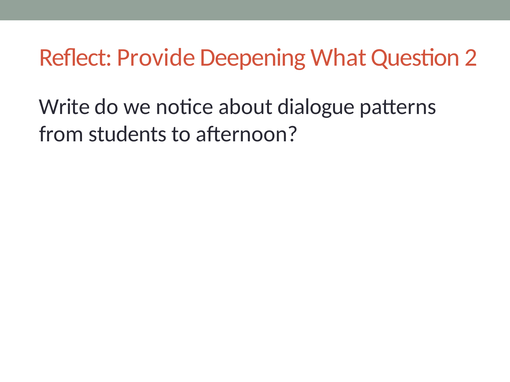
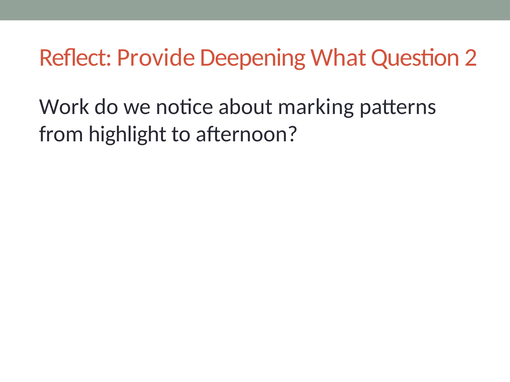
Write: Write -> Work (64, 107)
dialogue: dialogue -> marking (316, 107)
students: students -> highlight (128, 134)
